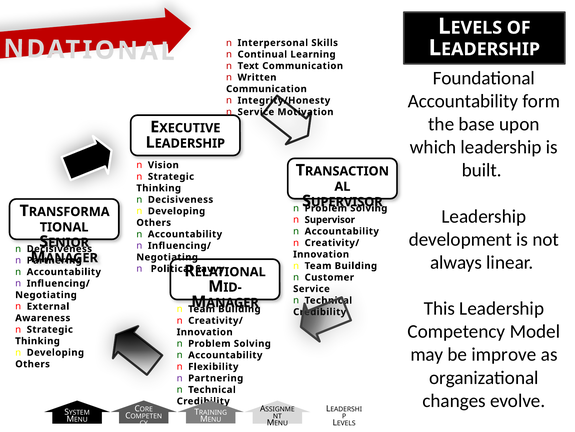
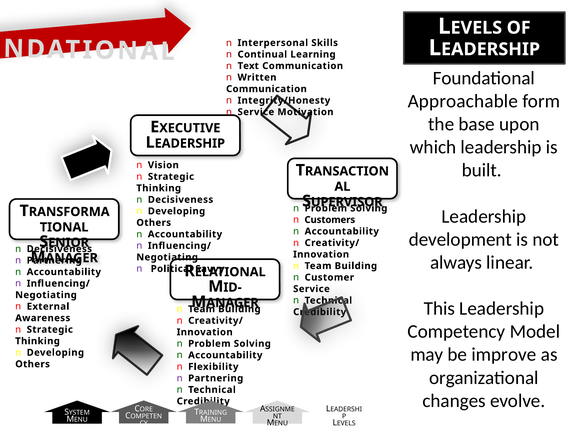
Accountability: Accountability -> Approachable (463, 101)
n Supervisor: Supervisor -> Customers (330, 219)
